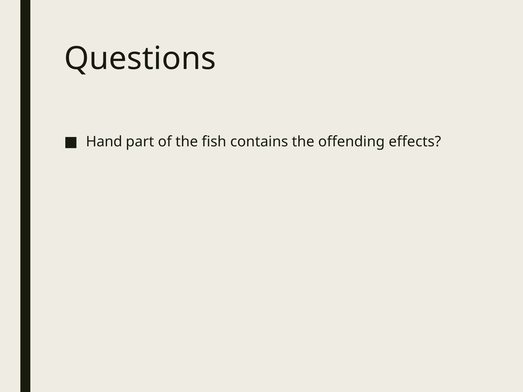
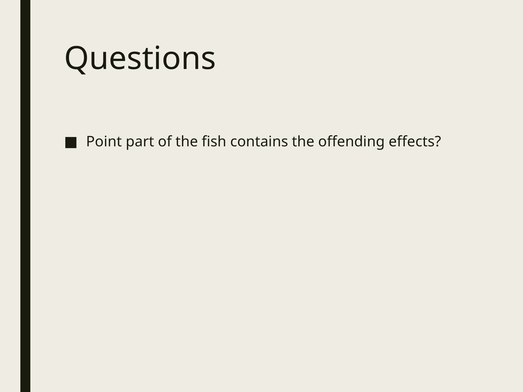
Hand: Hand -> Point (104, 142)
